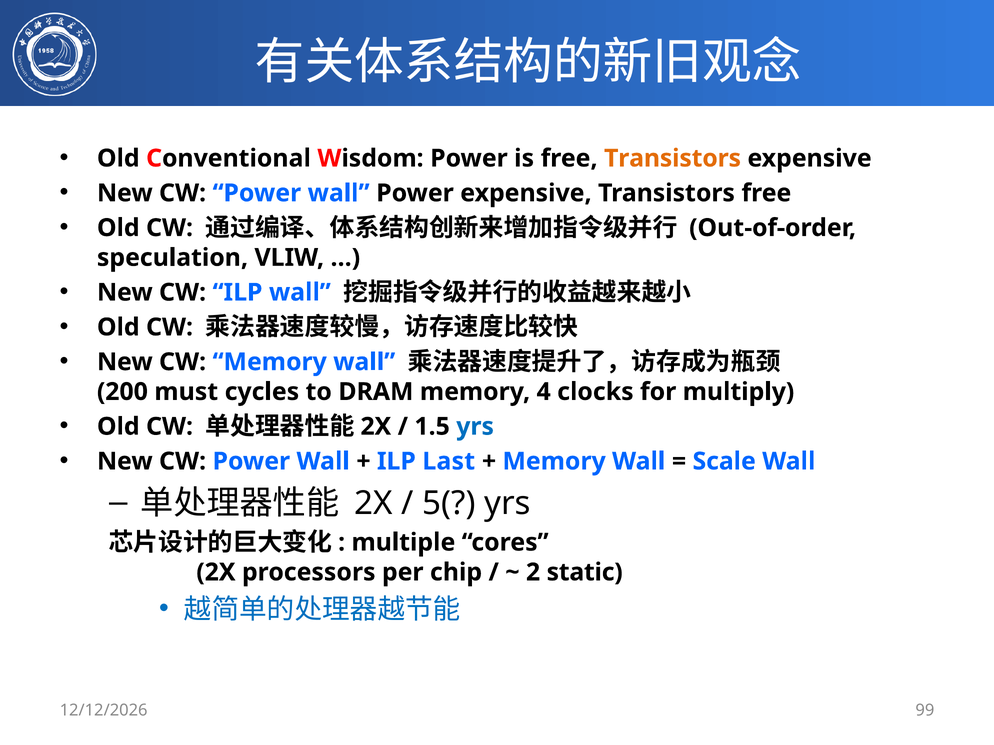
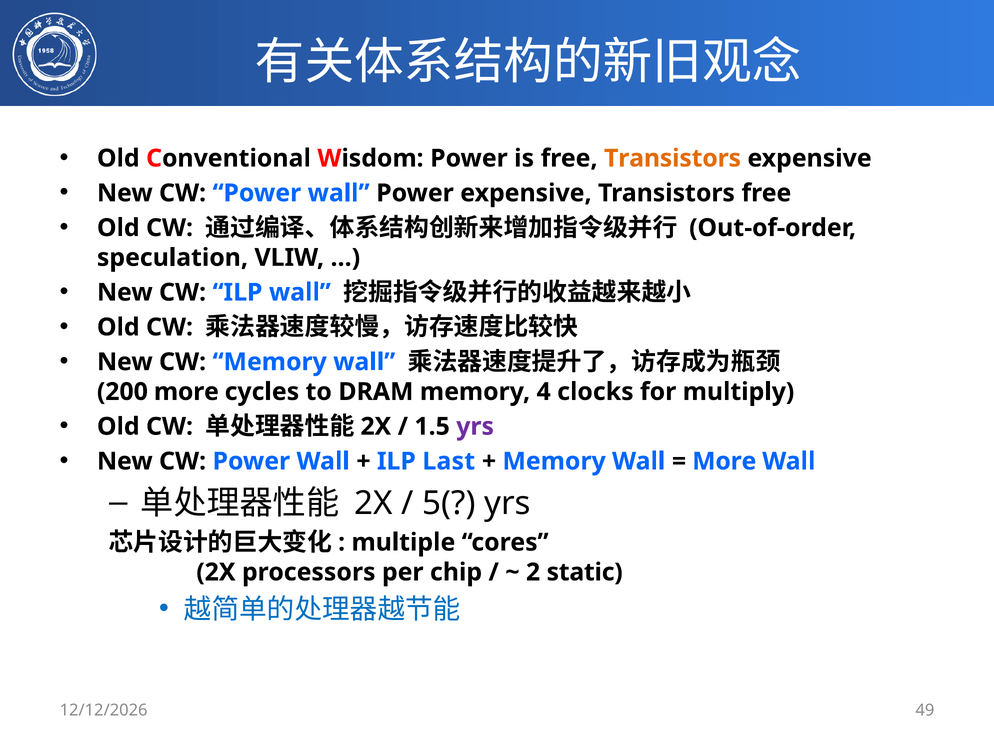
200 must: must -> more (186, 392)
yrs colour: blue -> purple (475, 427)
Scale: Scale -> More (724, 462)
99: 99 -> 49 (925, 711)
